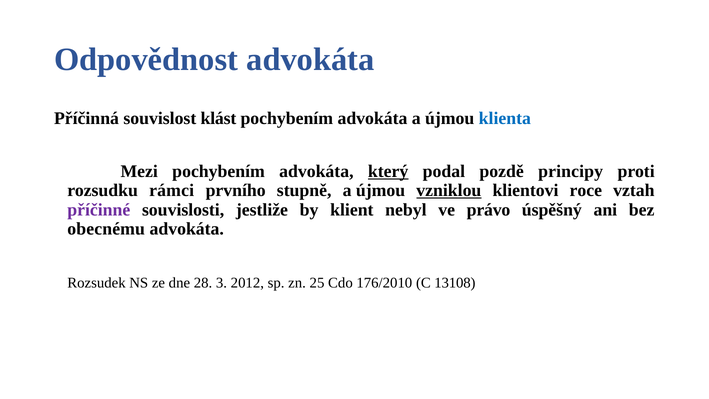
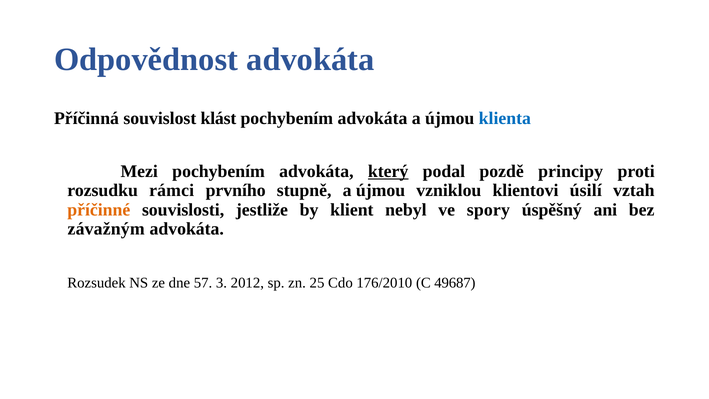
vzniklou underline: present -> none (449, 190)
roce: roce -> úsilí (586, 190)
příčinné colour: purple -> orange (99, 210)
právo: právo -> spory (488, 210)
obecnému: obecnému -> závažným (106, 229)
28: 28 -> 57 (203, 283)
13108: 13108 -> 49687 (455, 283)
